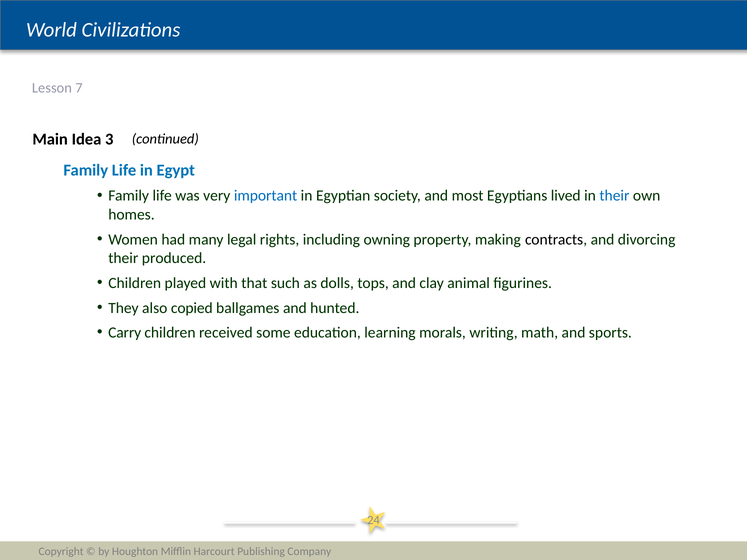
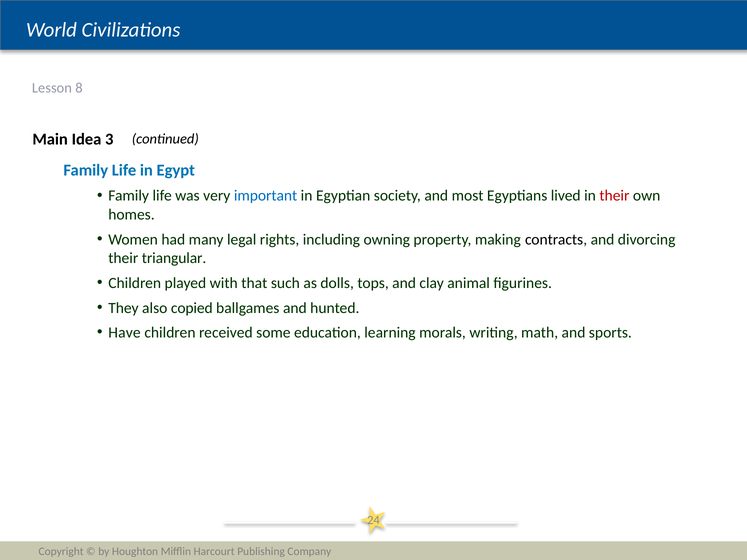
7: 7 -> 8 (79, 88)
their colour: blue -> red (614, 196)
produced: produced -> triangular (174, 258)
Carry: Carry -> Have (125, 333)
